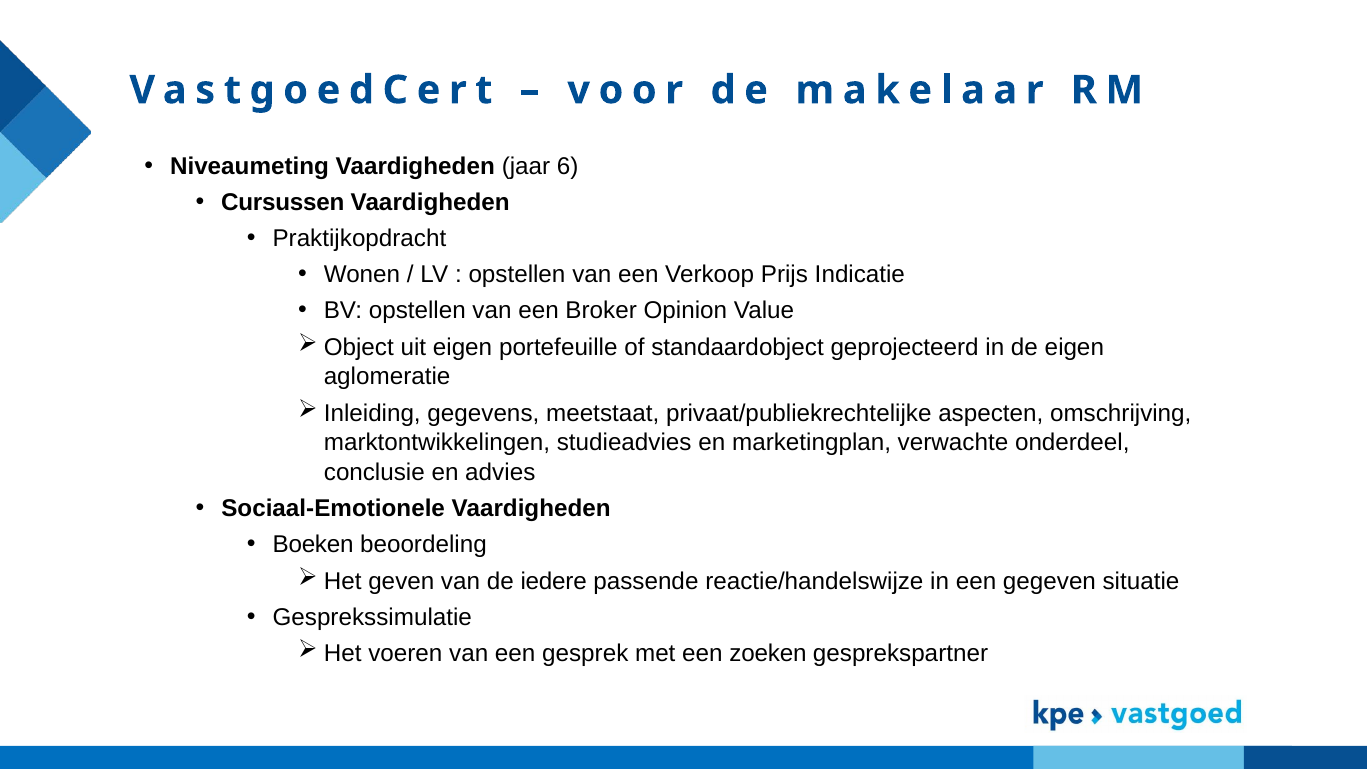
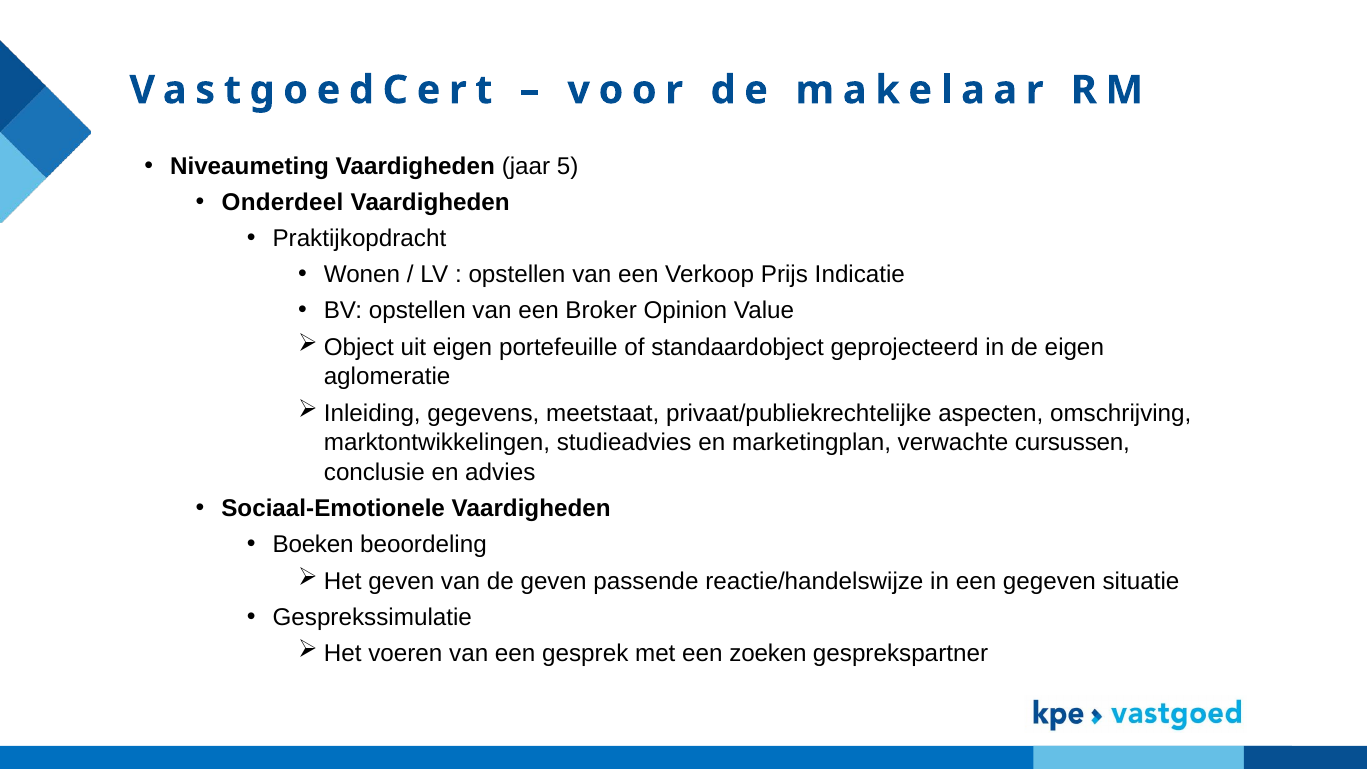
6: 6 -> 5 (568, 166)
Cursussen: Cursussen -> Onderdeel (283, 202)
onderdeel: onderdeel -> cursussen (1072, 443)
de iedere: iedere -> geven (554, 581)
